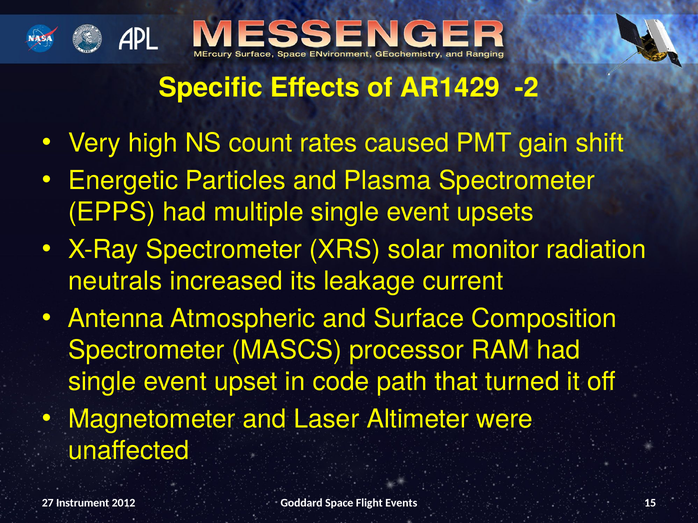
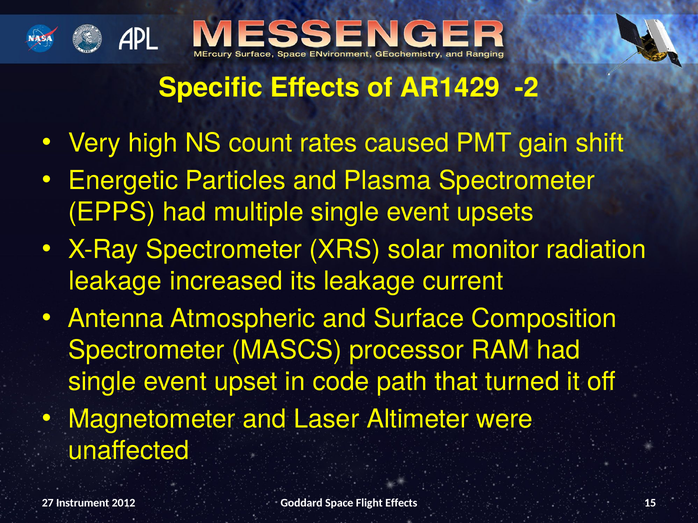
neutrals: neutrals -> leakage (115, 281)
Flight Events: Events -> Effects (401, 503)
